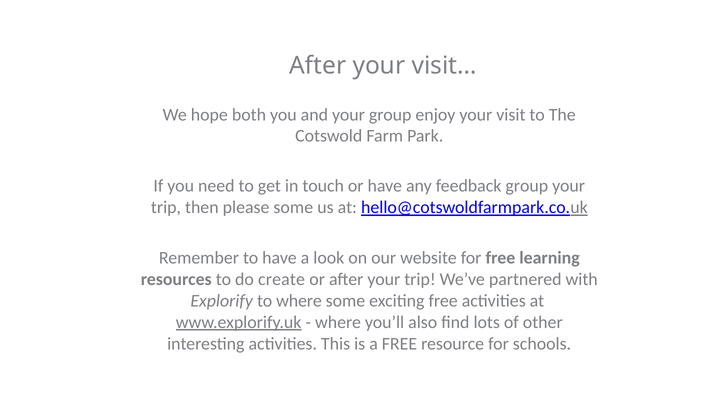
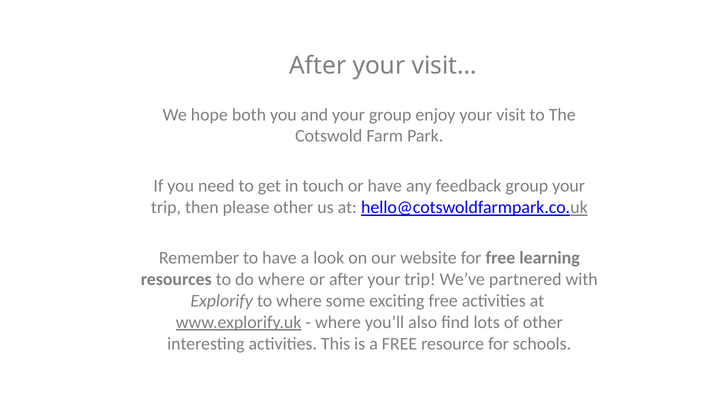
please some: some -> other (293, 207)
do create: create -> where (282, 279)
